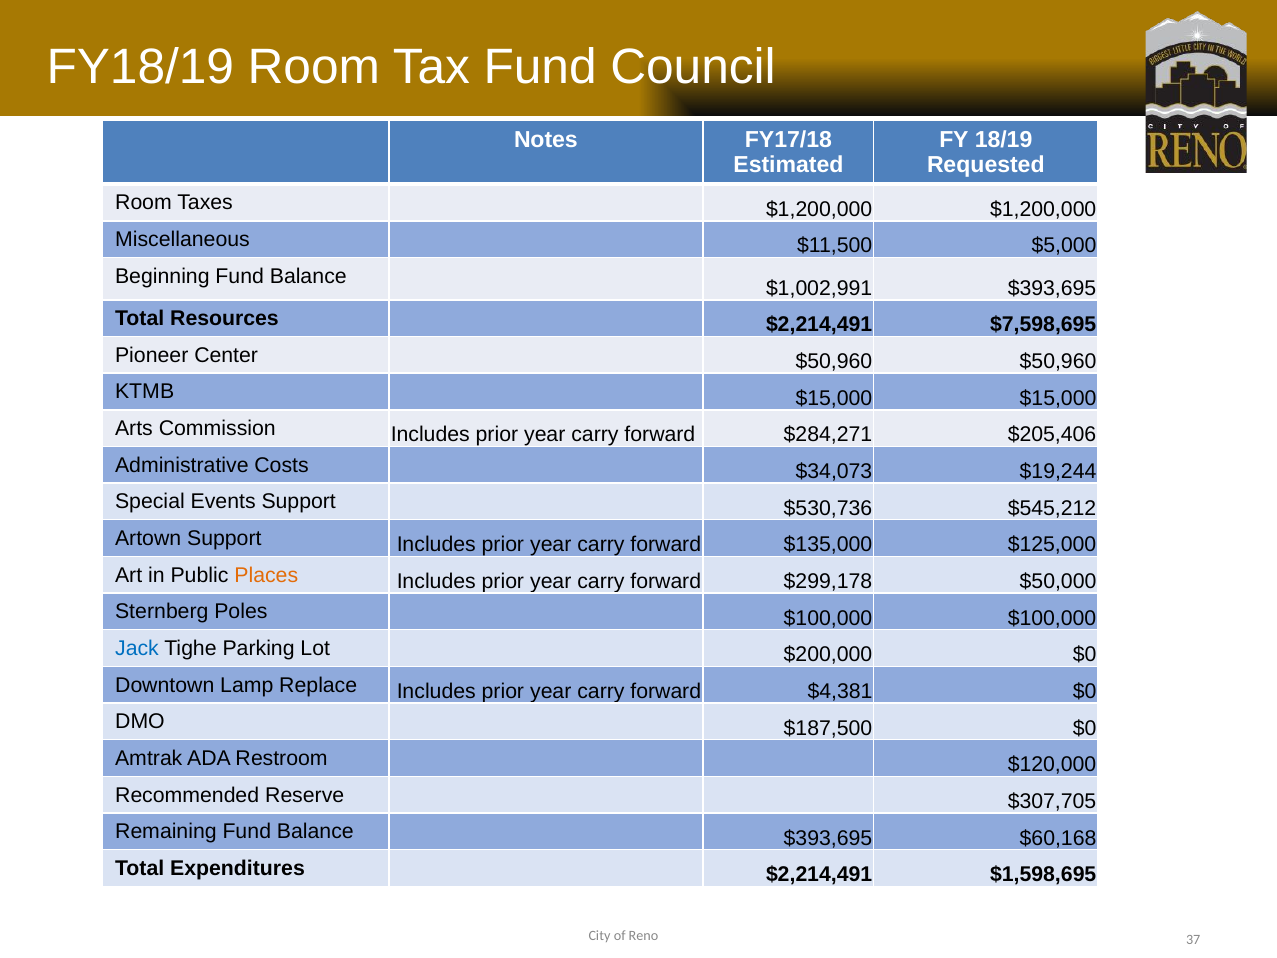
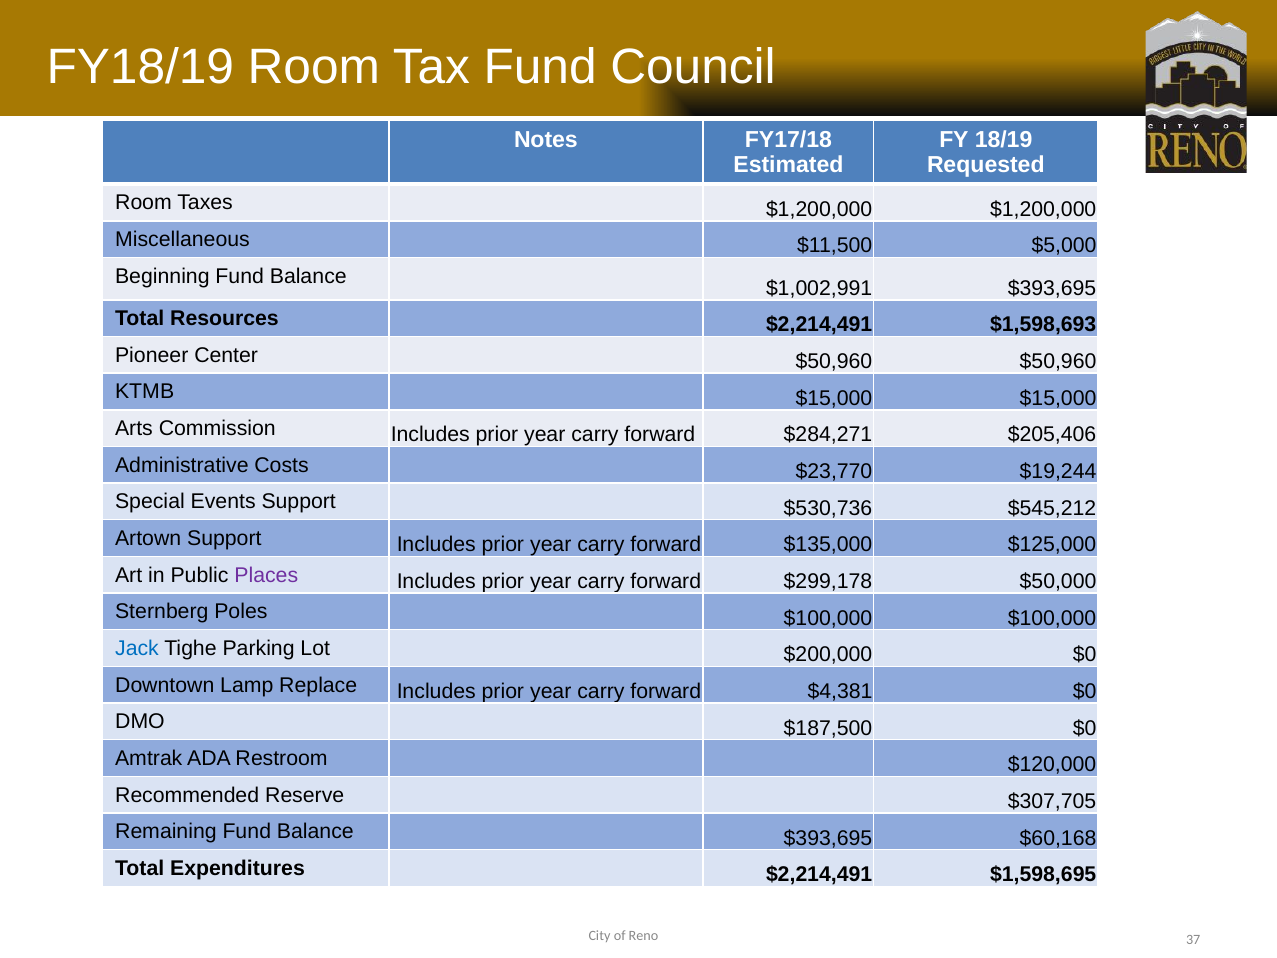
$7,598,695: $7,598,695 -> $1,598,693 (1043, 325)
$34,073: $34,073 -> $23,770 (834, 471)
Places colour: orange -> purple (266, 575)
